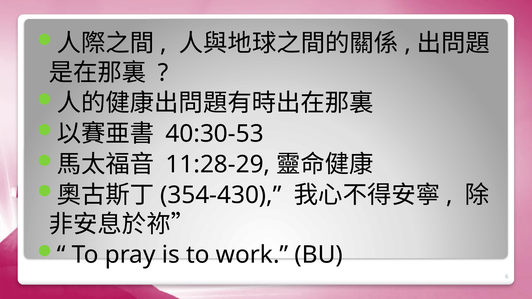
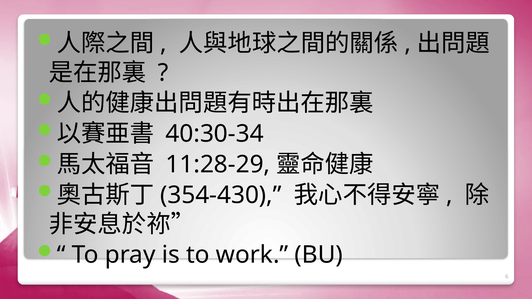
40:30-53: 40:30-53 -> 40:30-34 (215, 134)
